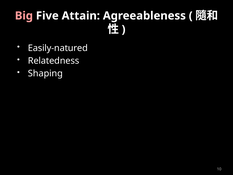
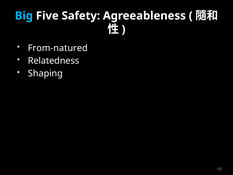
Big colour: pink -> light blue (24, 16)
Attain: Attain -> Safety (81, 16)
Easily-natured: Easily-natured -> From-natured (58, 48)
